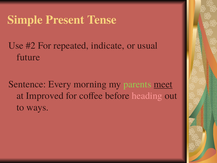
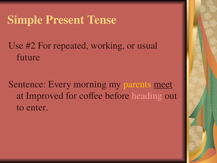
indicate: indicate -> working (108, 45)
parents colour: light green -> yellow (137, 84)
ways: ways -> enter (37, 107)
